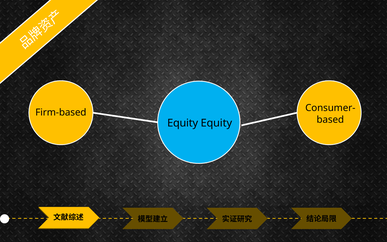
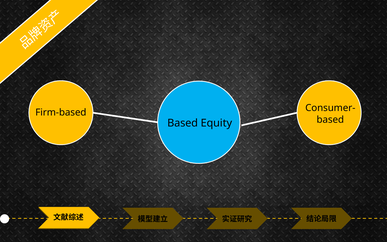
Equity: Equity -> Based (183, 123)
